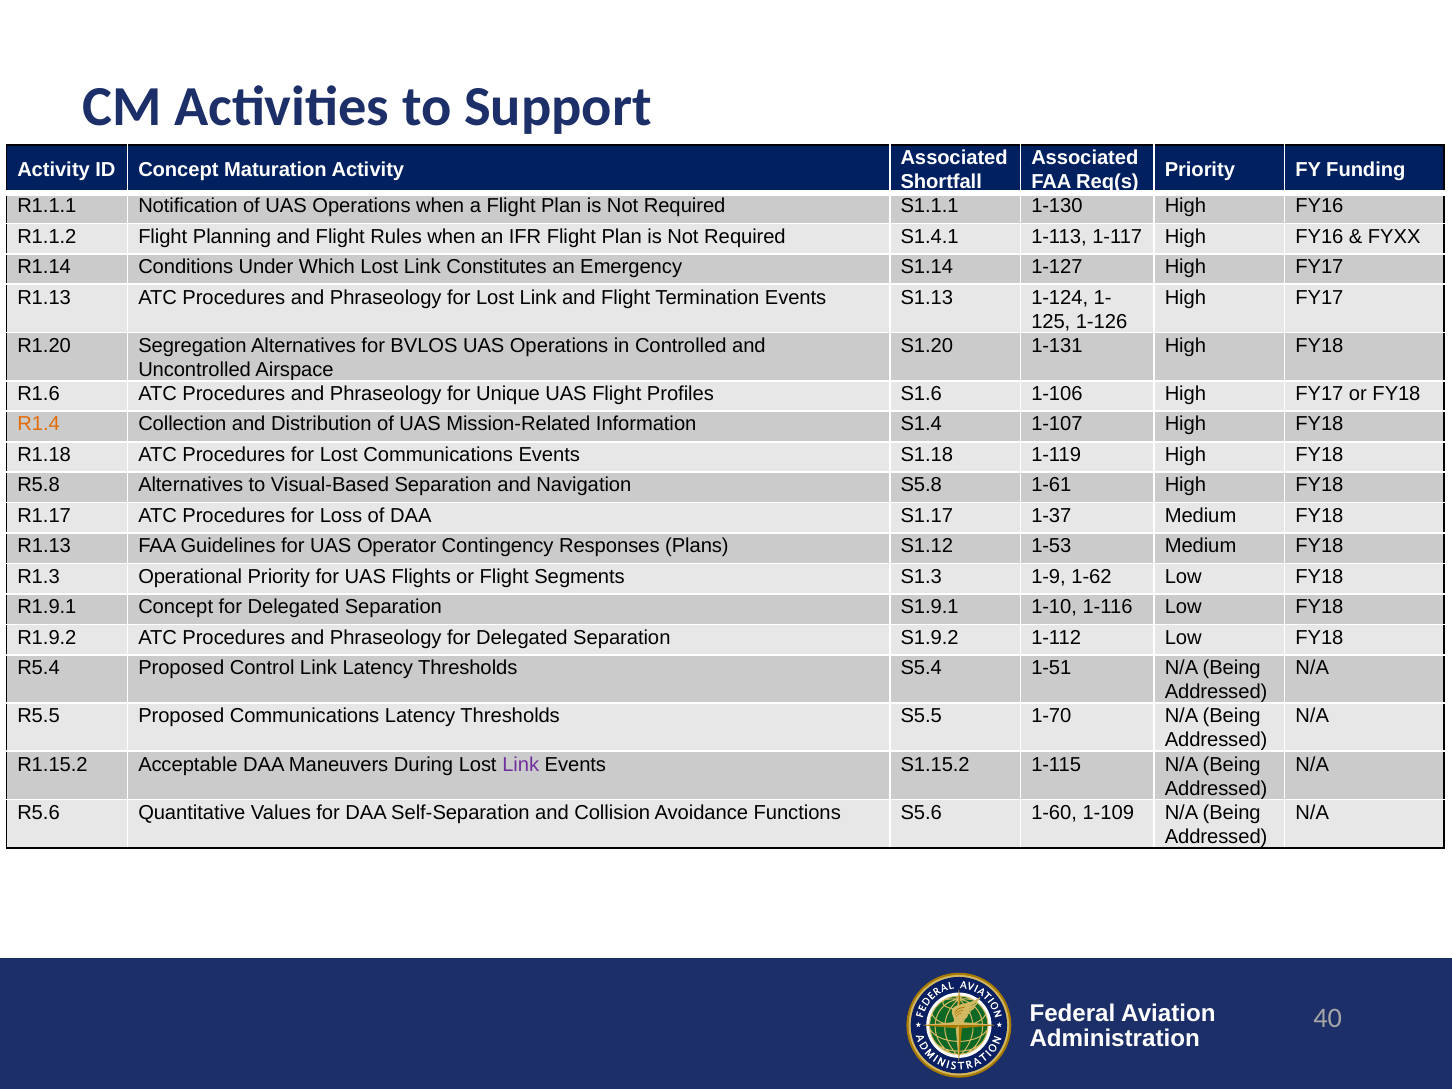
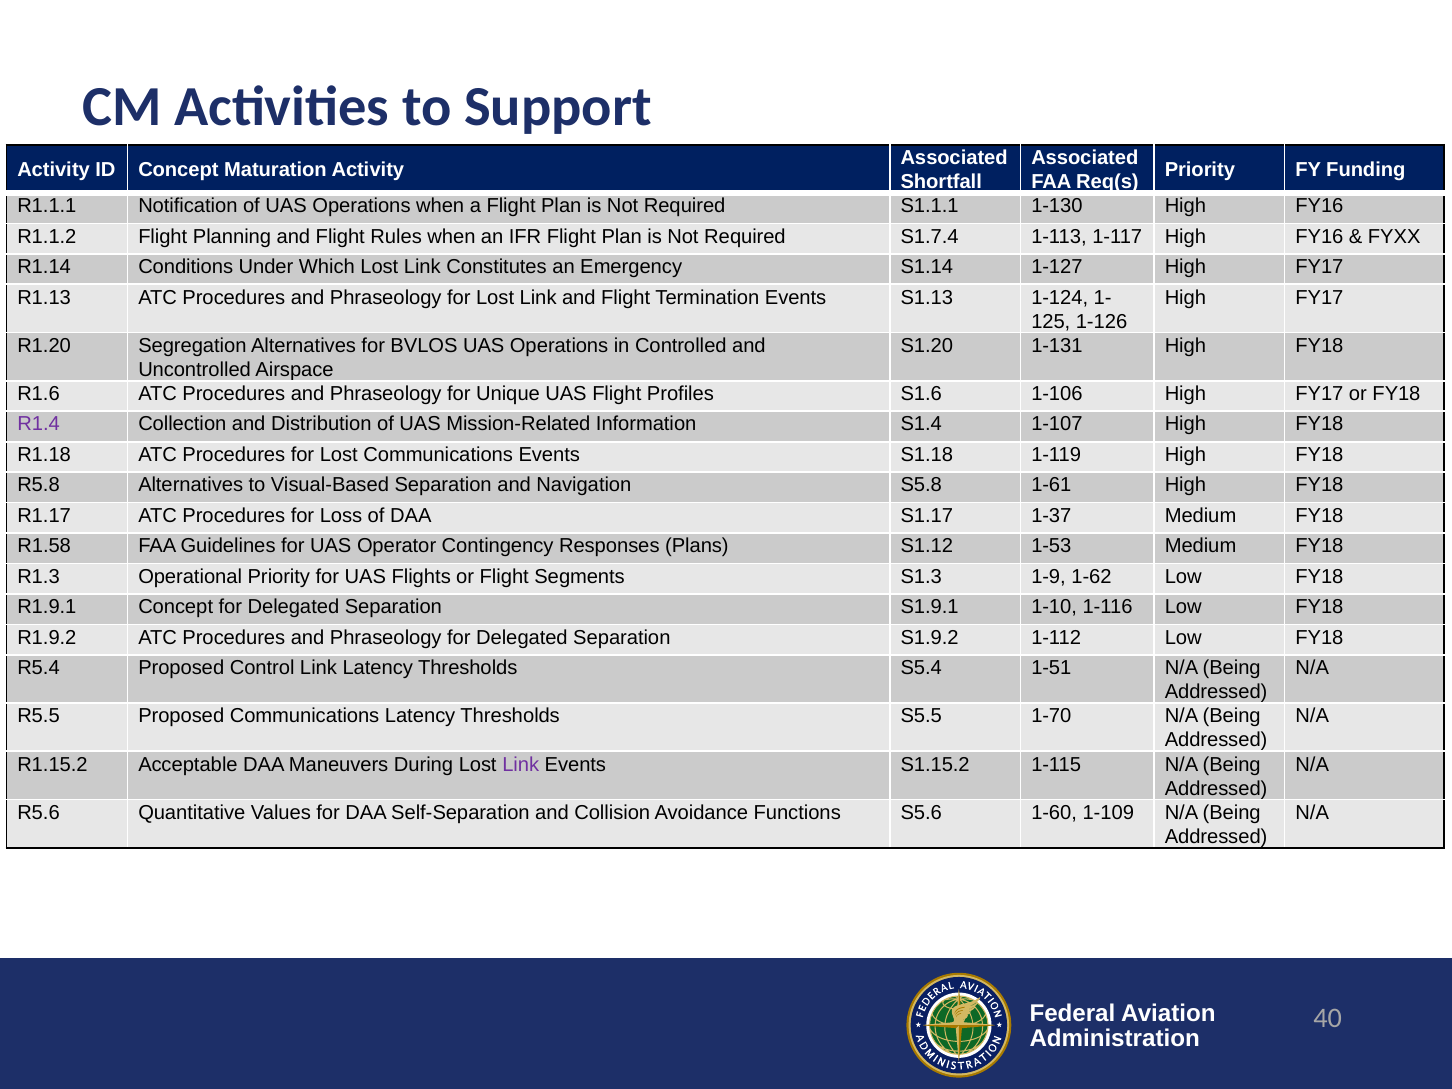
S1.4.1: S1.4.1 -> S1.7.4 (930, 236)
R1.4 colour: orange -> purple (39, 424)
R1.13: R1.13 -> R1.58 (44, 546)
